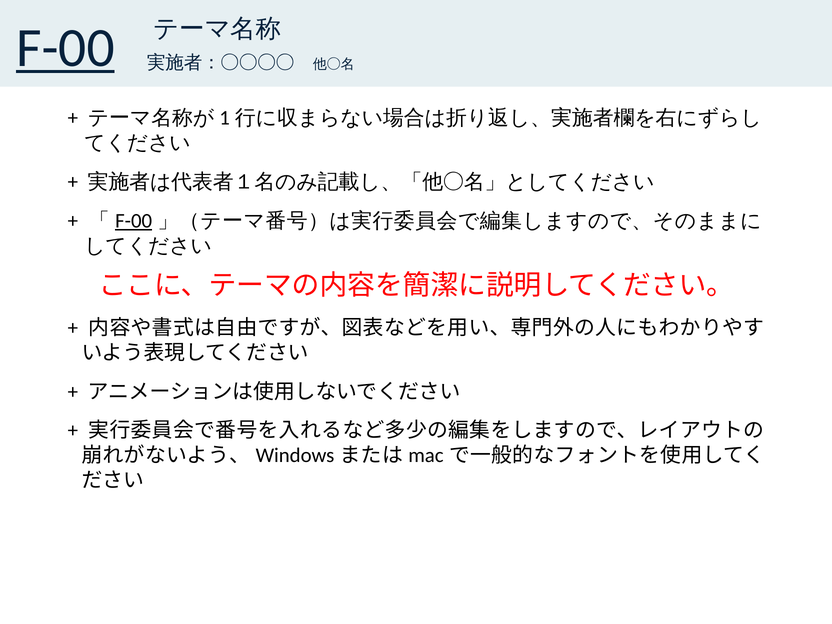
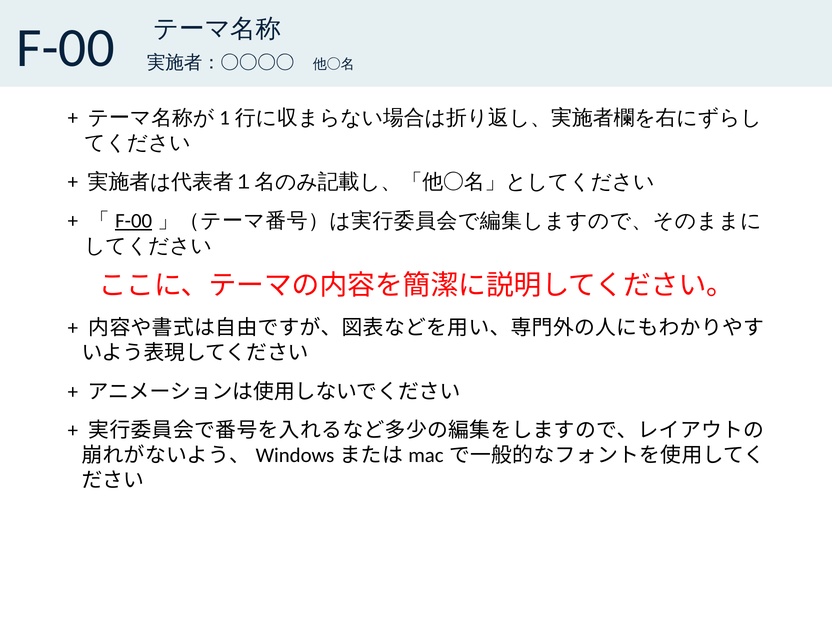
F-00 underline: present -> none (65, 48)
